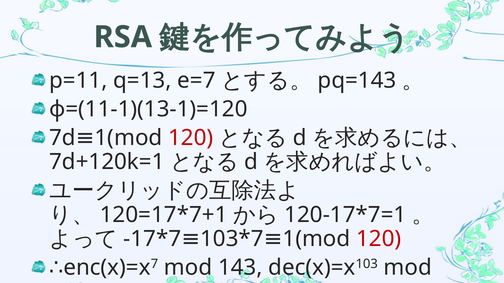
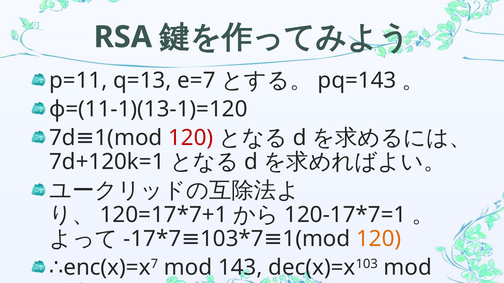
120 colour: red -> orange (379, 239)
